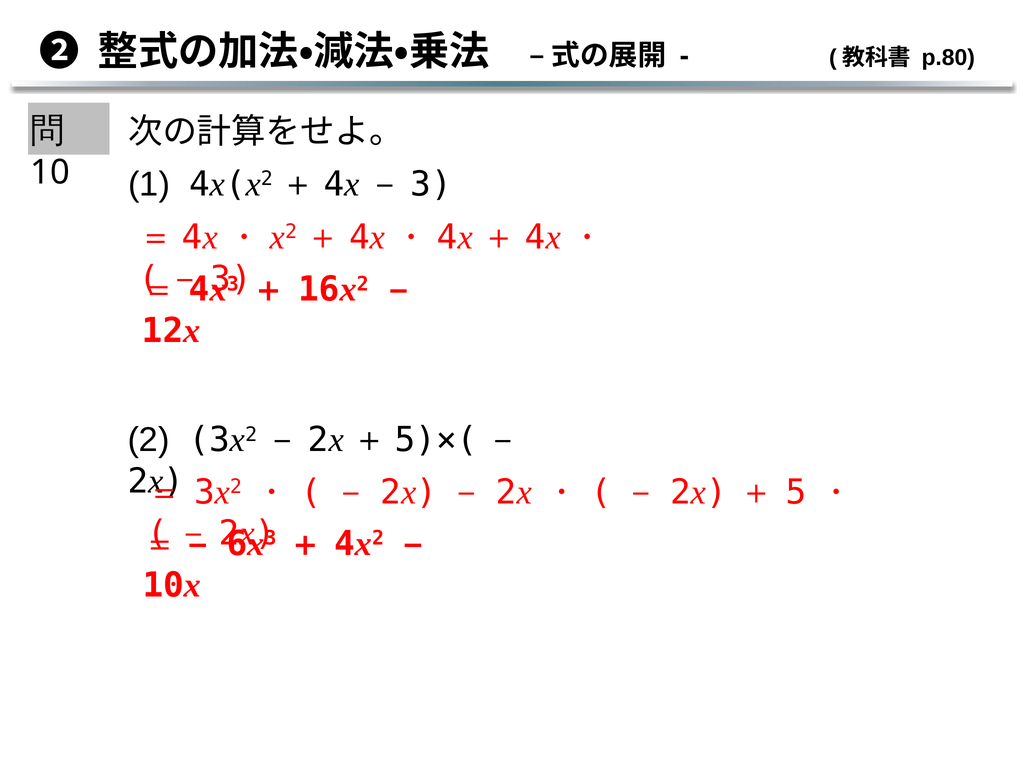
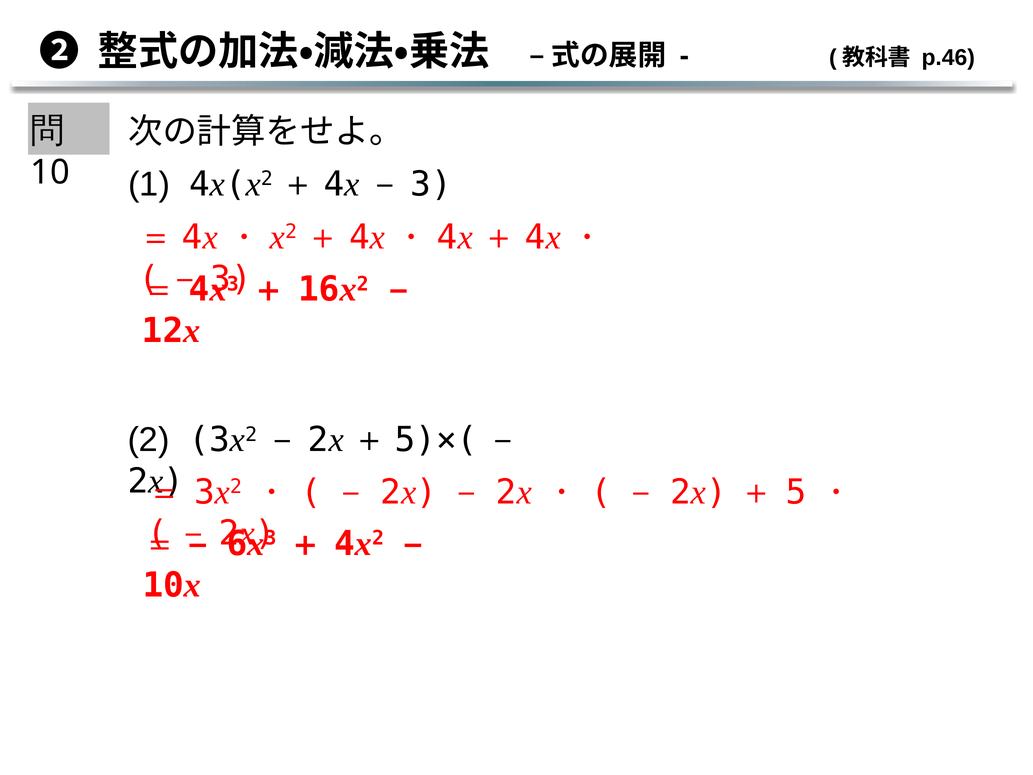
p.80: p.80 -> p.46 (948, 58)
